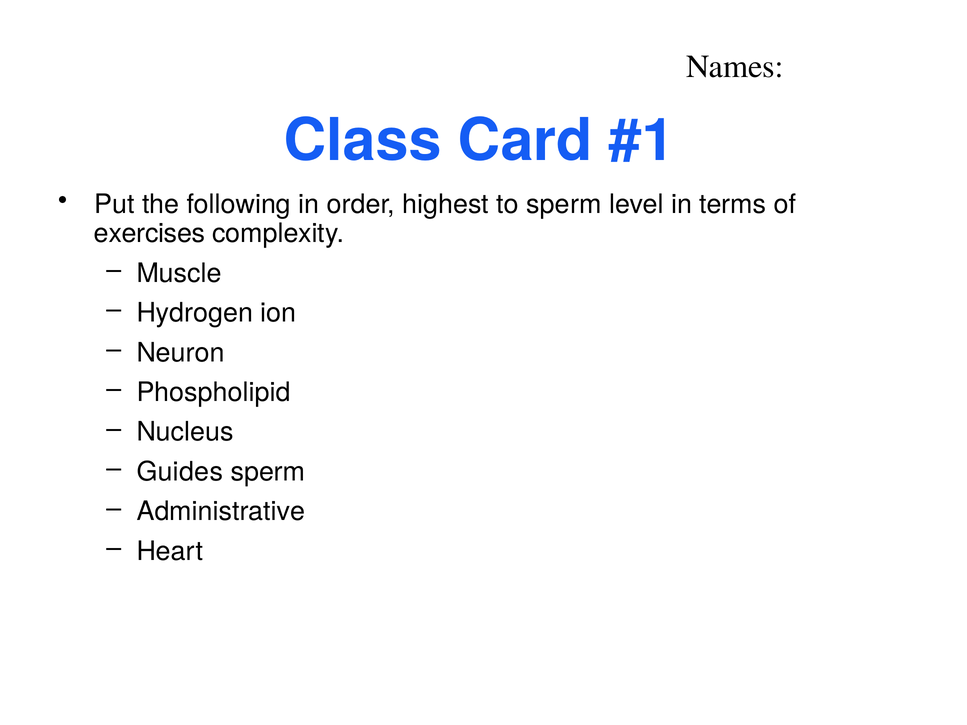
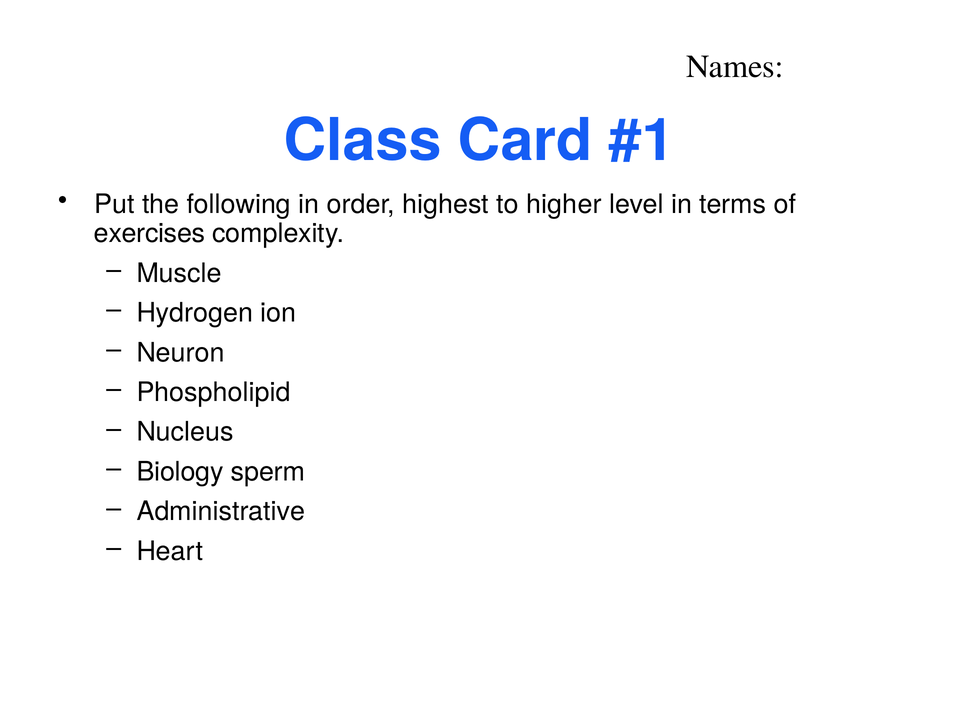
to sperm: sperm -> higher (564, 205)
Guides: Guides -> Biology (180, 472)
